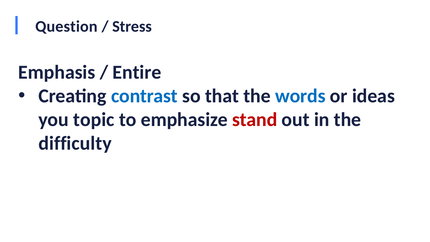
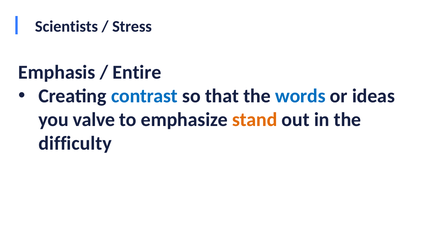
Question: Question -> Scientists (66, 27)
topic: topic -> valve (94, 120)
stand colour: red -> orange (255, 120)
